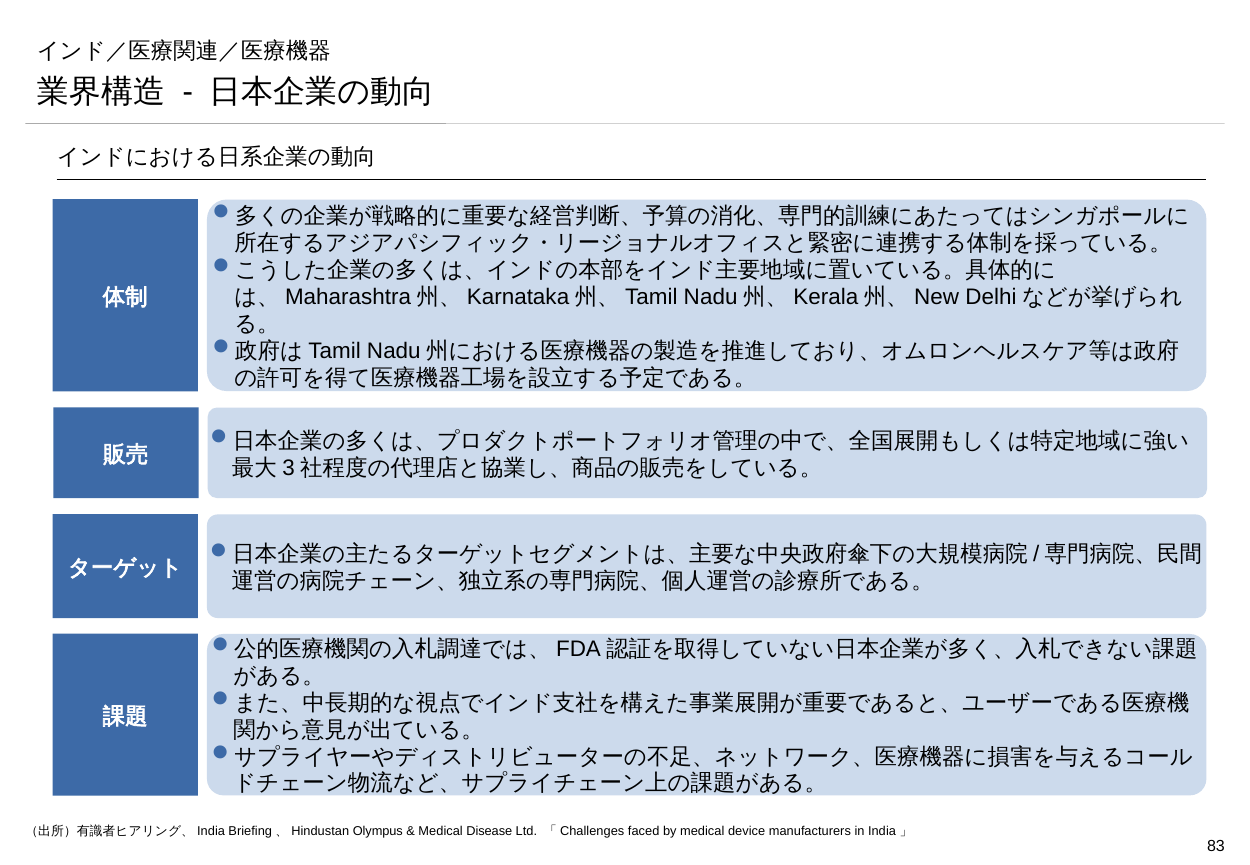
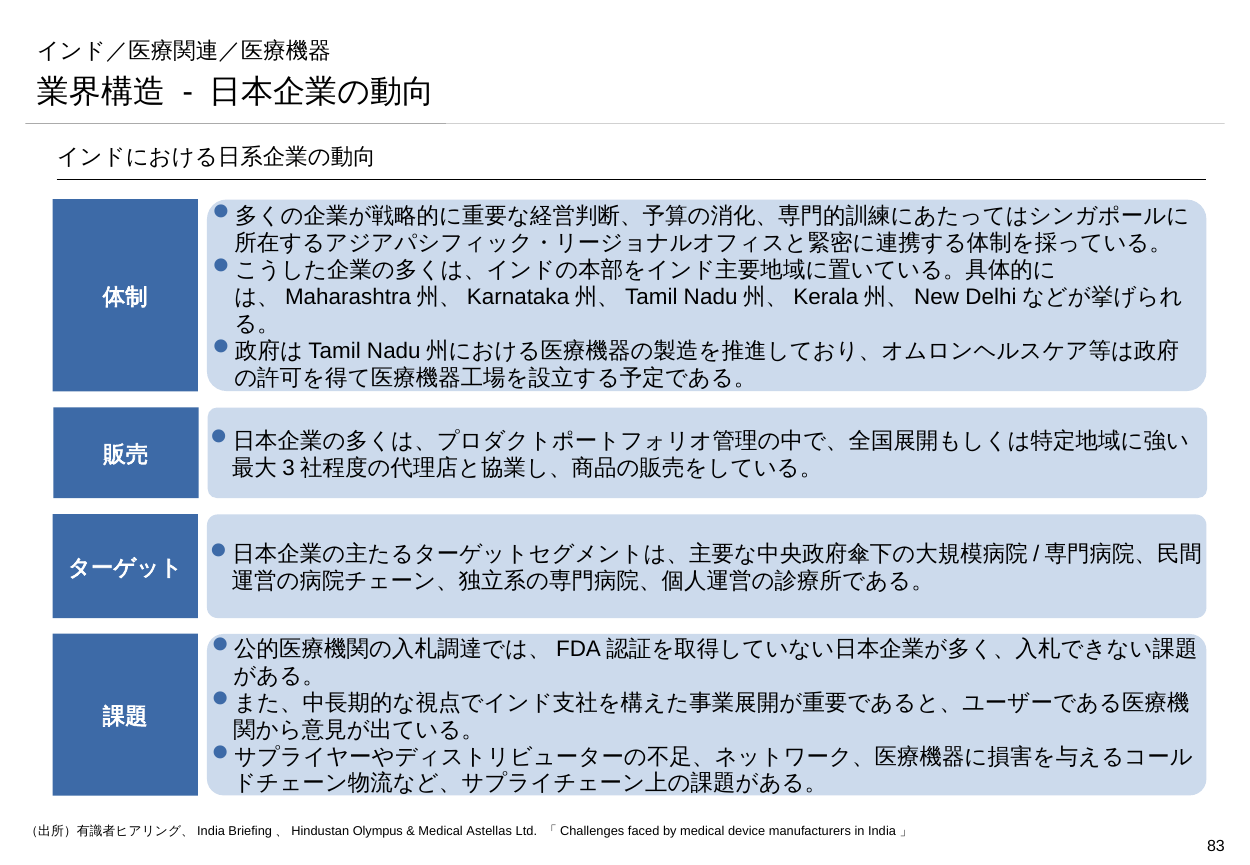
Disease: Disease -> Astellas (489, 832)
